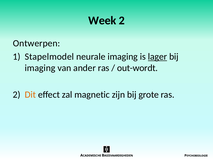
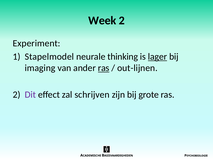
Ontwerpen: Ontwerpen -> Experiment (37, 43)
neurale imaging: imaging -> thinking (123, 57)
ras underline: none -> present (104, 68)
out-wordt: out-wordt -> out-lijnen (137, 68)
Dit colour: orange -> purple (30, 94)
magnetic: magnetic -> schrijven (92, 94)
